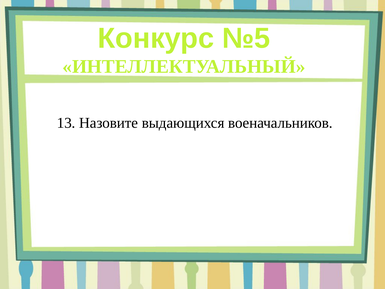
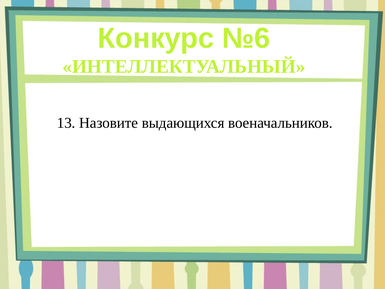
№5: №5 -> №6 (246, 38)
